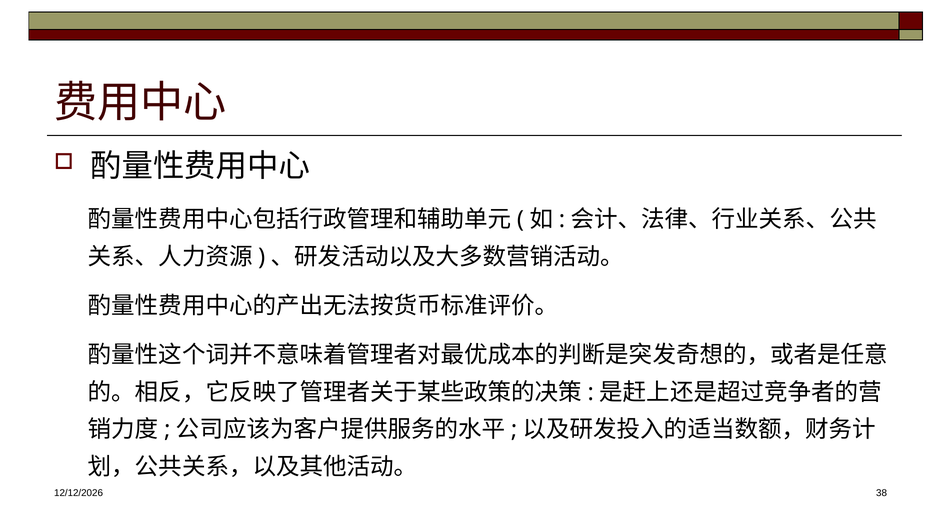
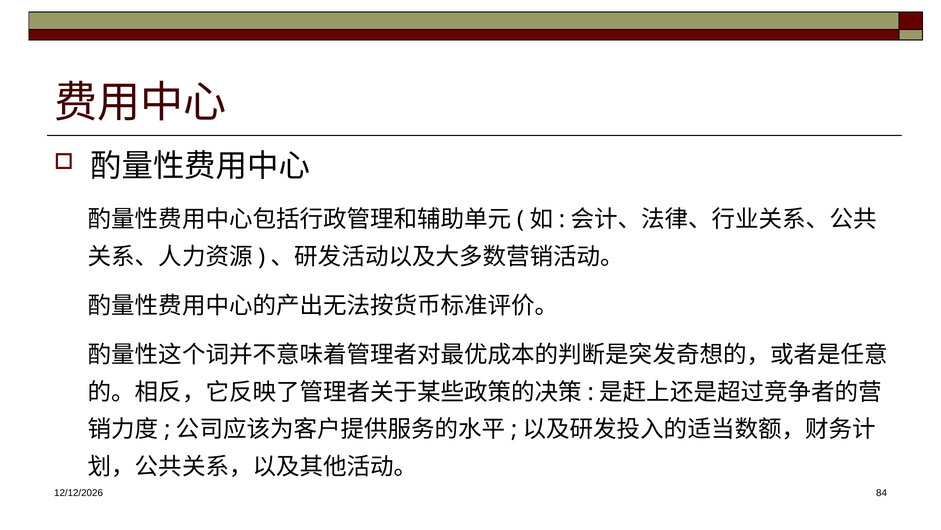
38: 38 -> 84 (882, 492)
